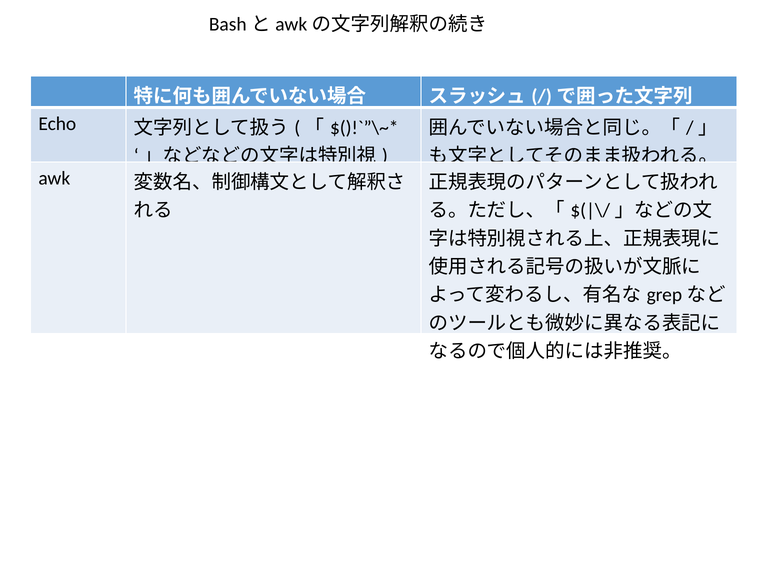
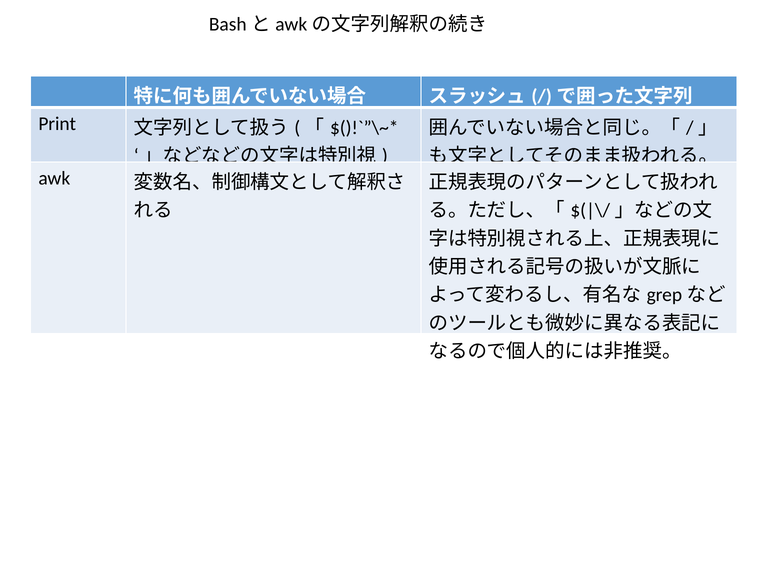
Echo: Echo -> Print (57, 124)
